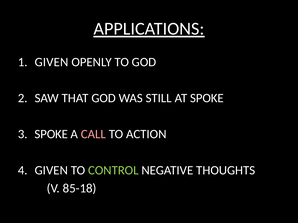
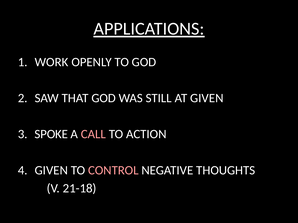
GIVEN: GIVEN -> WORK (52, 62)
AT SPOKE: SPOKE -> GIVEN (207, 98)
CONTROL colour: light green -> pink (113, 171)
85-18: 85-18 -> 21-18 (80, 189)
